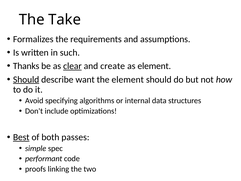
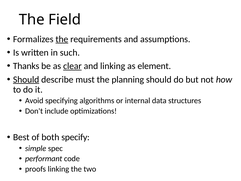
Take: Take -> Field (65, 20)
the underline: none -> present (62, 39)
and create: create -> linking (113, 66)
want: want -> must (85, 79)
the element: element -> planning (128, 79)
Best underline: present -> none (21, 137)
passes: passes -> specify (76, 137)
